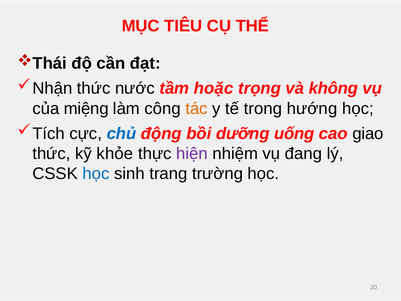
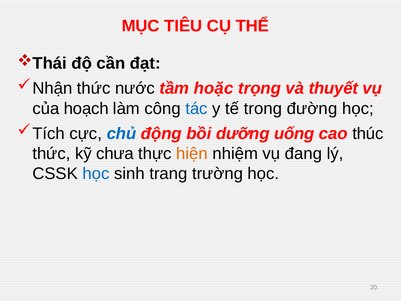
không: không -> thuyết (333, 88)
miệng: miệng -> hoạch (86, 108)
tác colour: orange -> blue (197, 108)
hướng: hướng -> đường (312, 108)
giao: giao -> thúc (368, 134)
khỏe: khỏe -> chưa (115, 154)
hiện colour: purple -> orange (192, 154)
